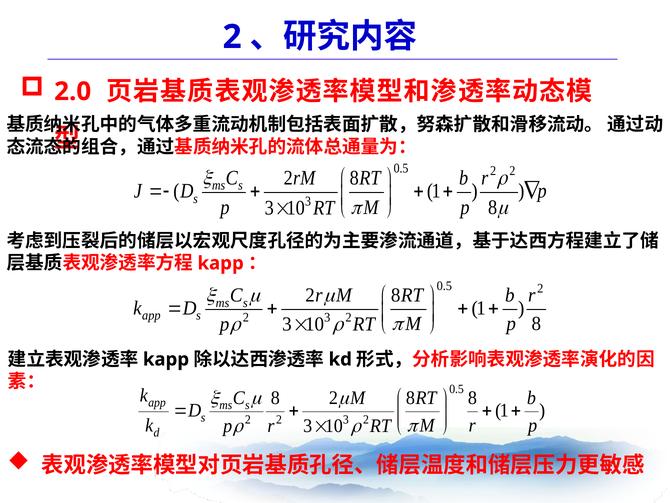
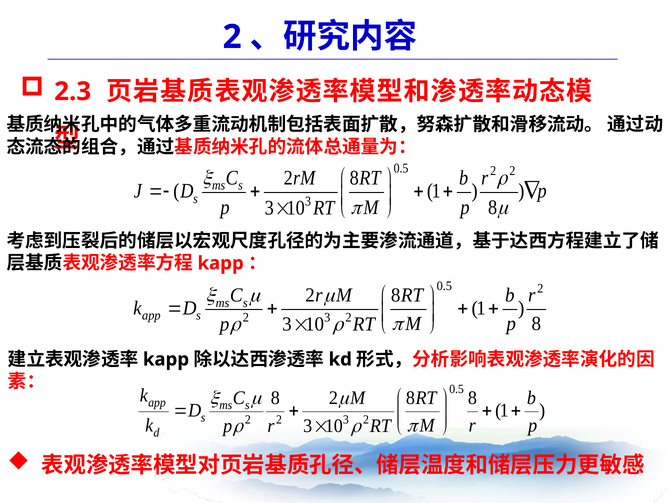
2.0: 2.0 -> 2.3 (73, 91)
